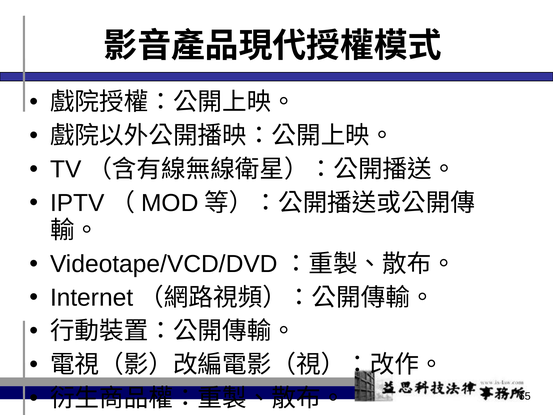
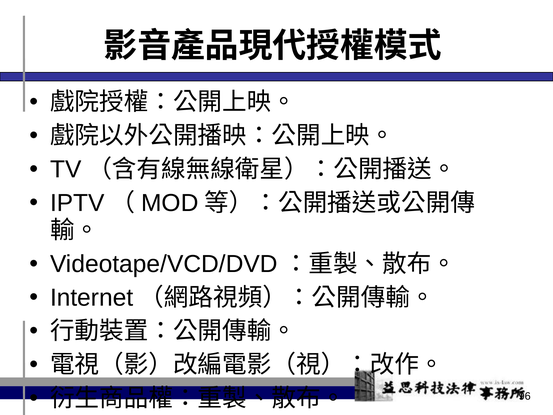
65: 65 -> 96 (525, 396)
